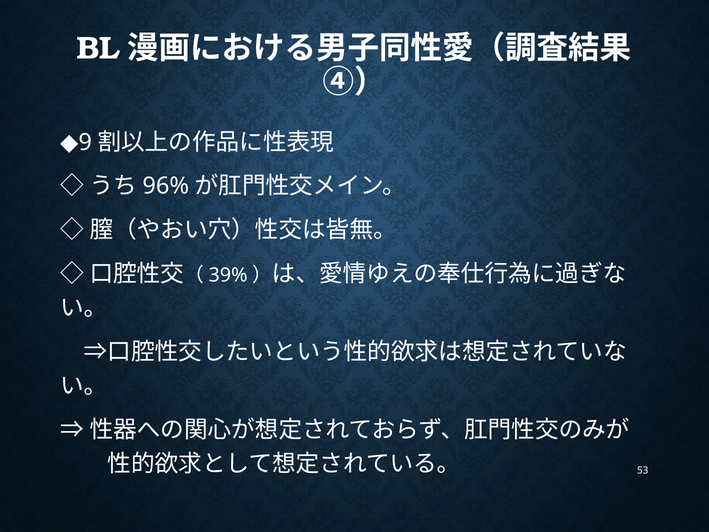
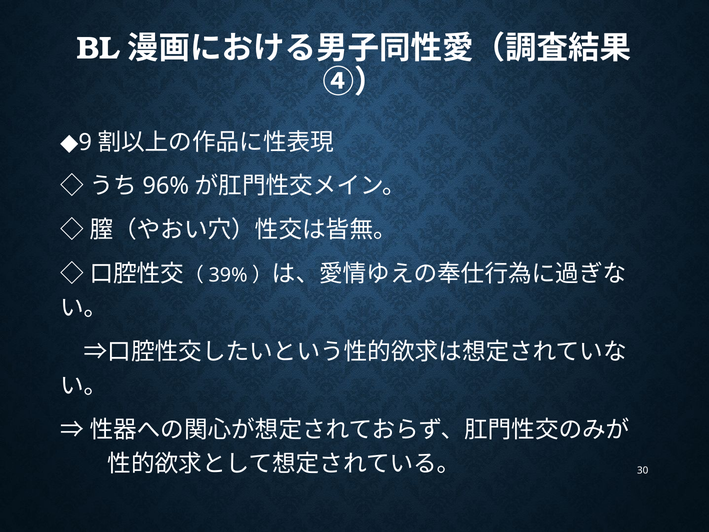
53: 53 -> 30 (643, 470)
